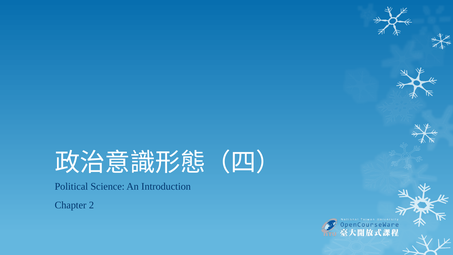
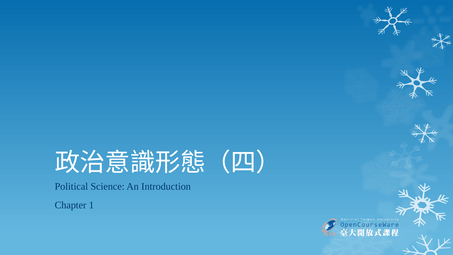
2: 2 -> 1 (91, 205)
